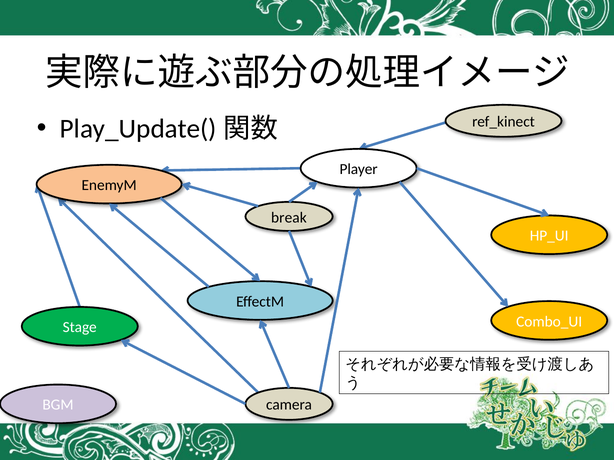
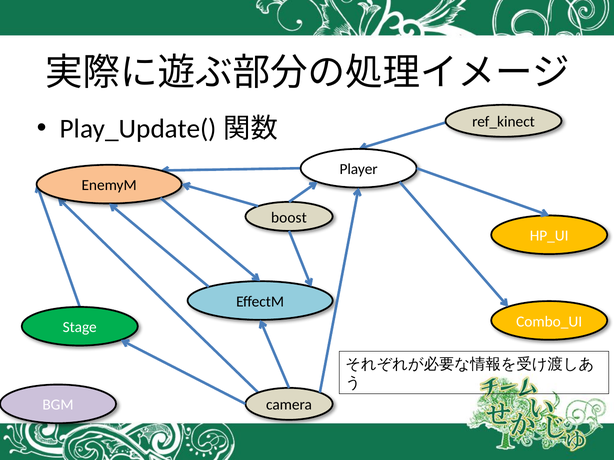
break: break -> boost (289, 218)
